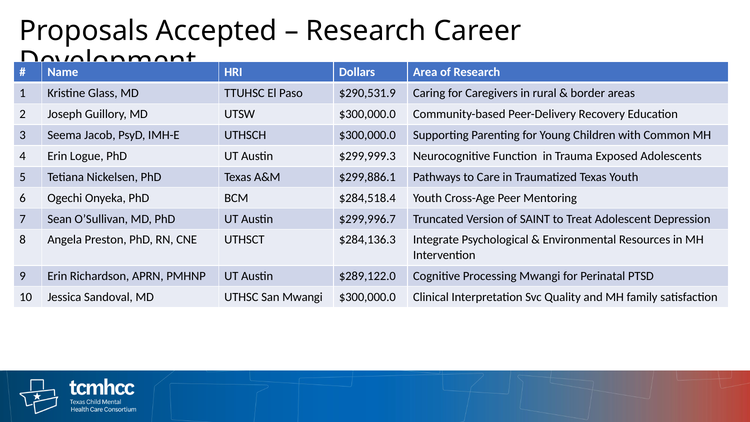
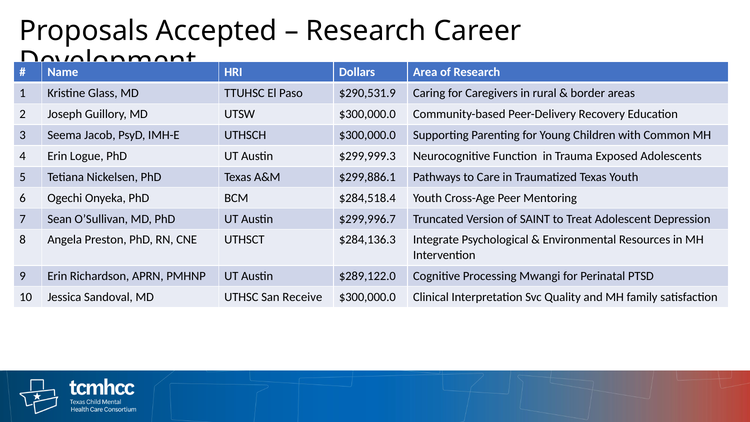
San Mwangi: Mwangi -> Receive (302, 297)
